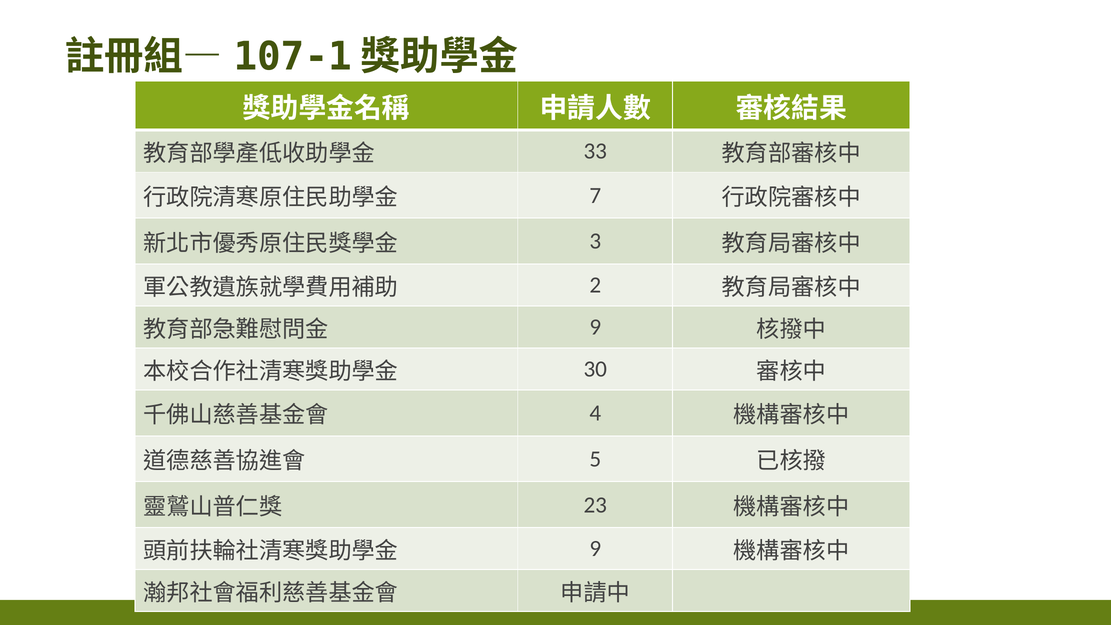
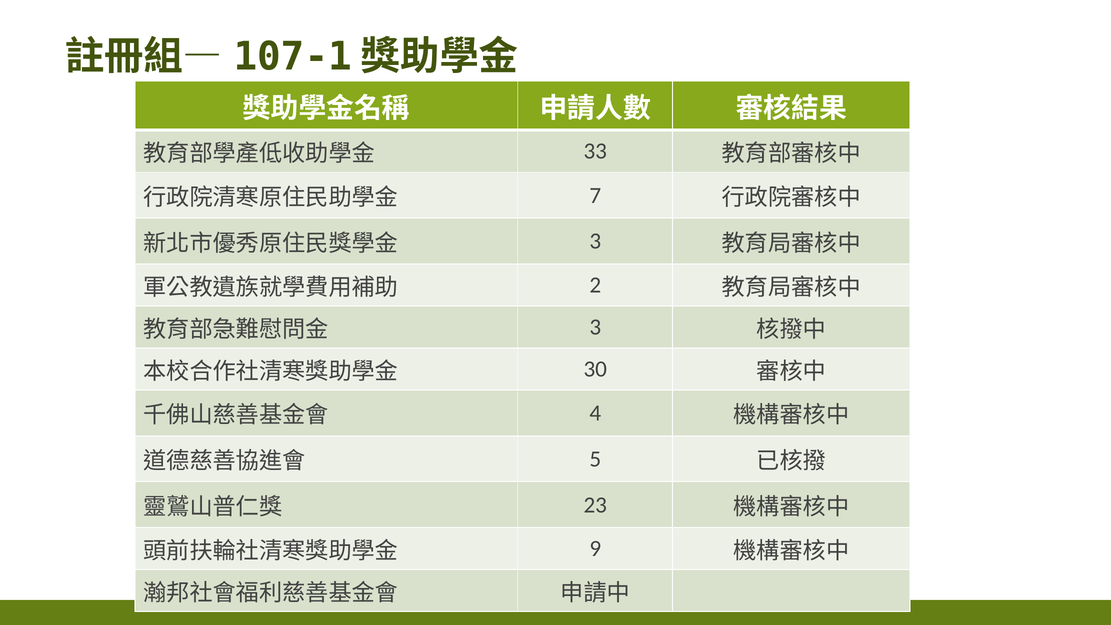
9: 9 -> 3 (595, 327)
